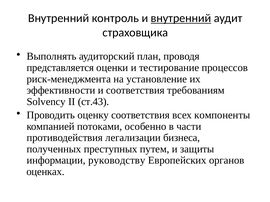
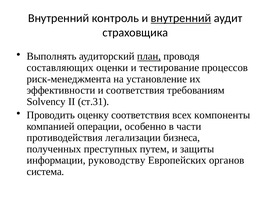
план underline: none -> present (149, 56)
представляется: представляется -> составляющих (60, 68)
ст.43: ст.43 -> ст.31 (93, 102)
потоками: потоками -> операции (100, 127)
оценках: оценках -> система (45, 172)
